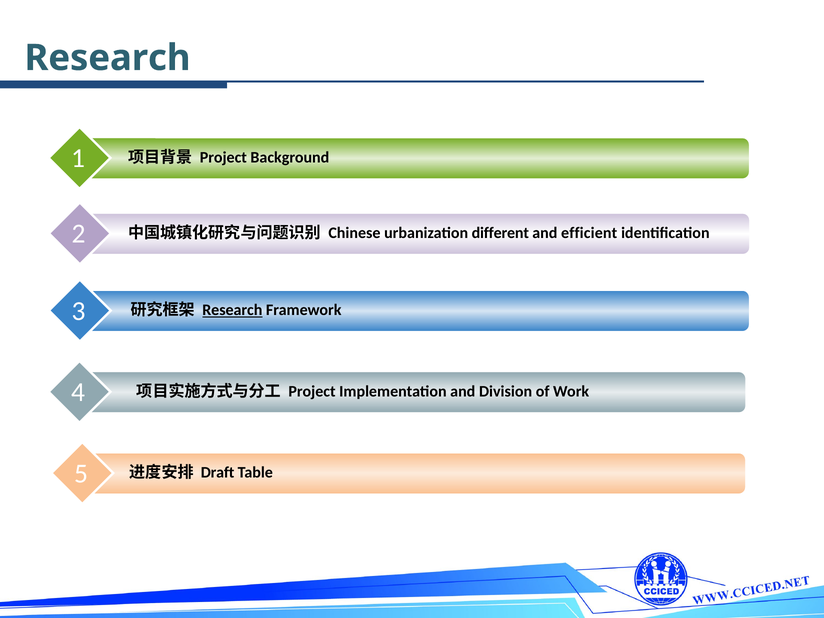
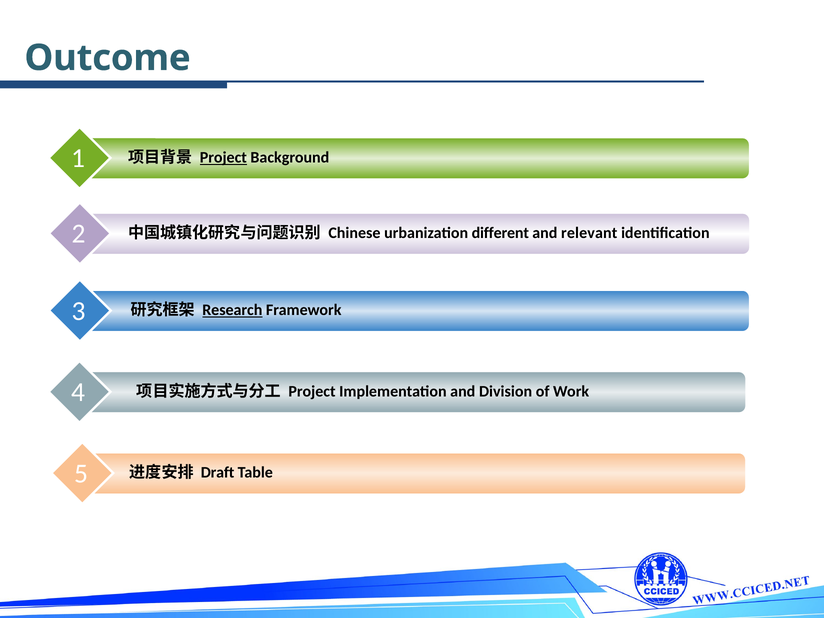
Research: Research -> Outcome (108, 58)
Project underline: none -> present (223, 158)
efficient: efficient -> relevant (589, 233)
